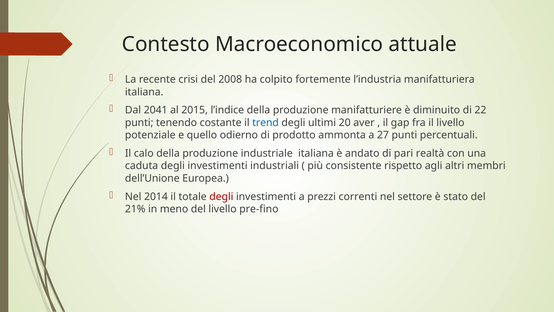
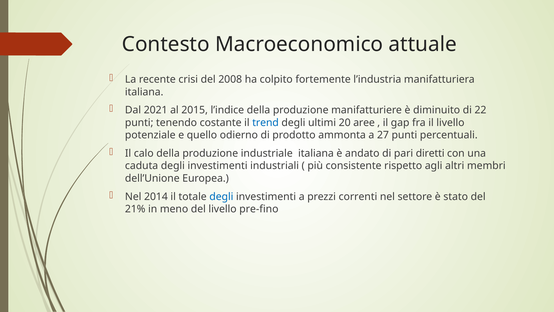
2041: 2041 -> 2021 (156, 110)
aver: aver -> aree (364, 122)
realtà: realtà -> diretti (430, 153)
degli colour: red -> blue (221, 196)
